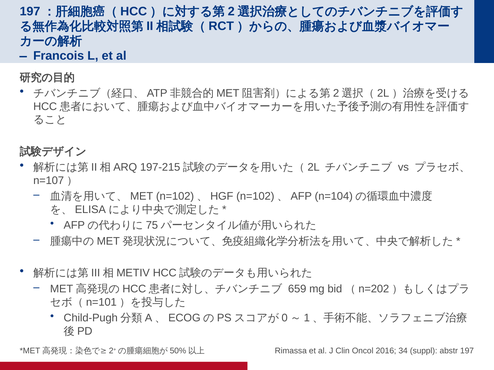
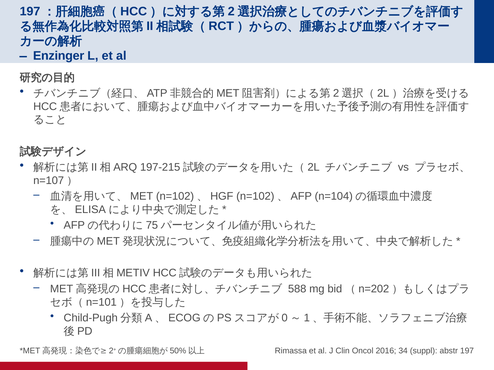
Francois: Francois -> Enzinger (59, 56)
659: 659 -> 588 (297, 289)
